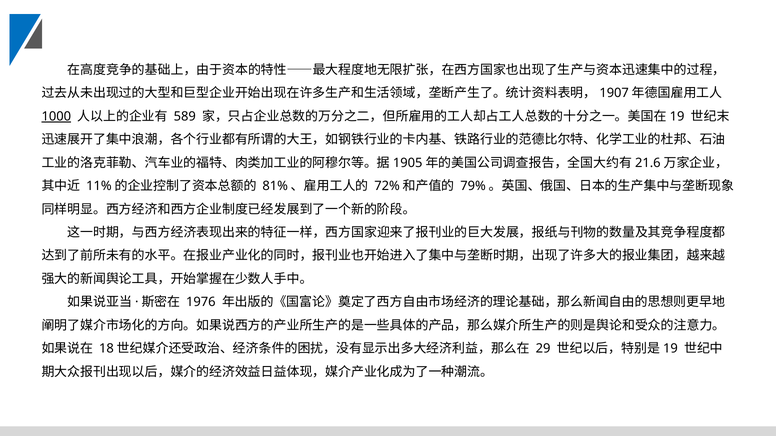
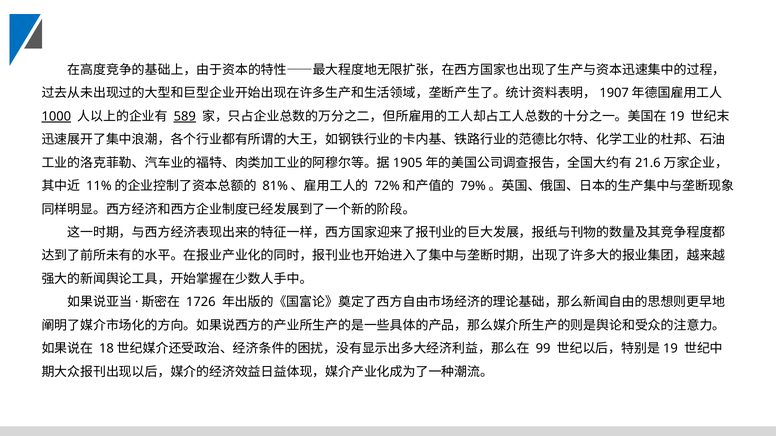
589 underline: none -> present (185, 116)
1976: 1976 -> 1726 (201, 303)
29: 29 -> 99 (543, 349)
